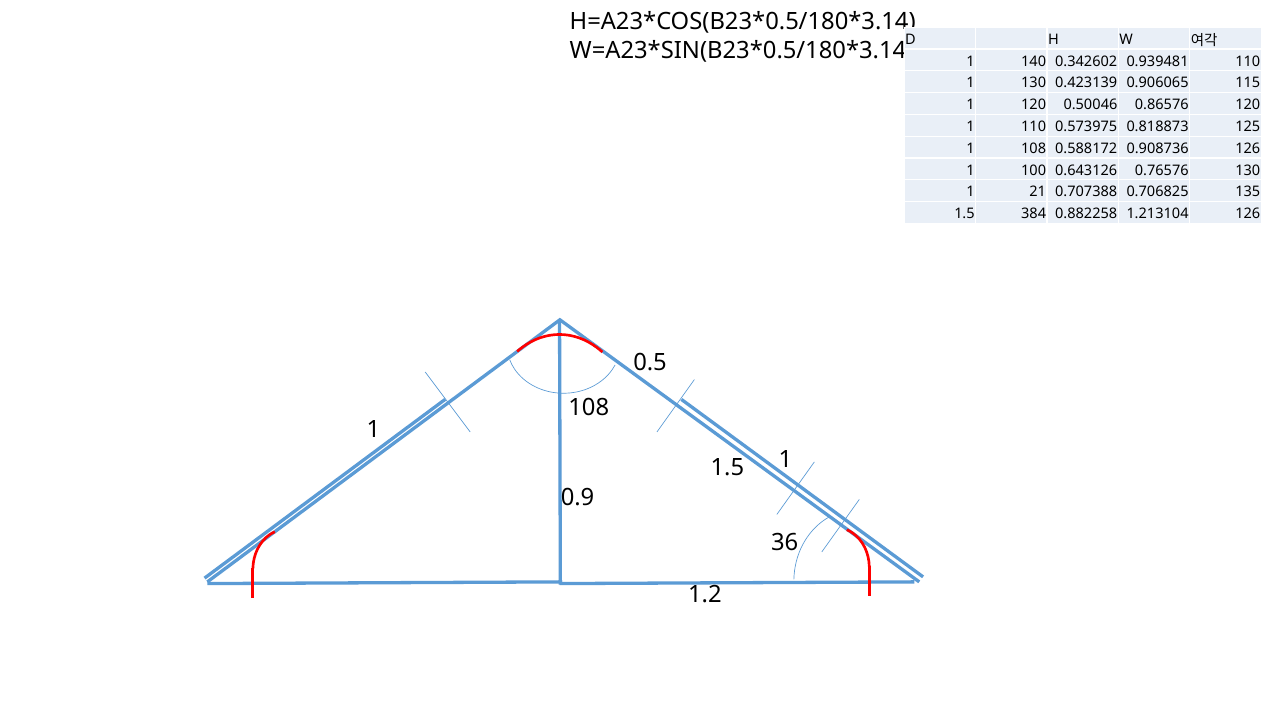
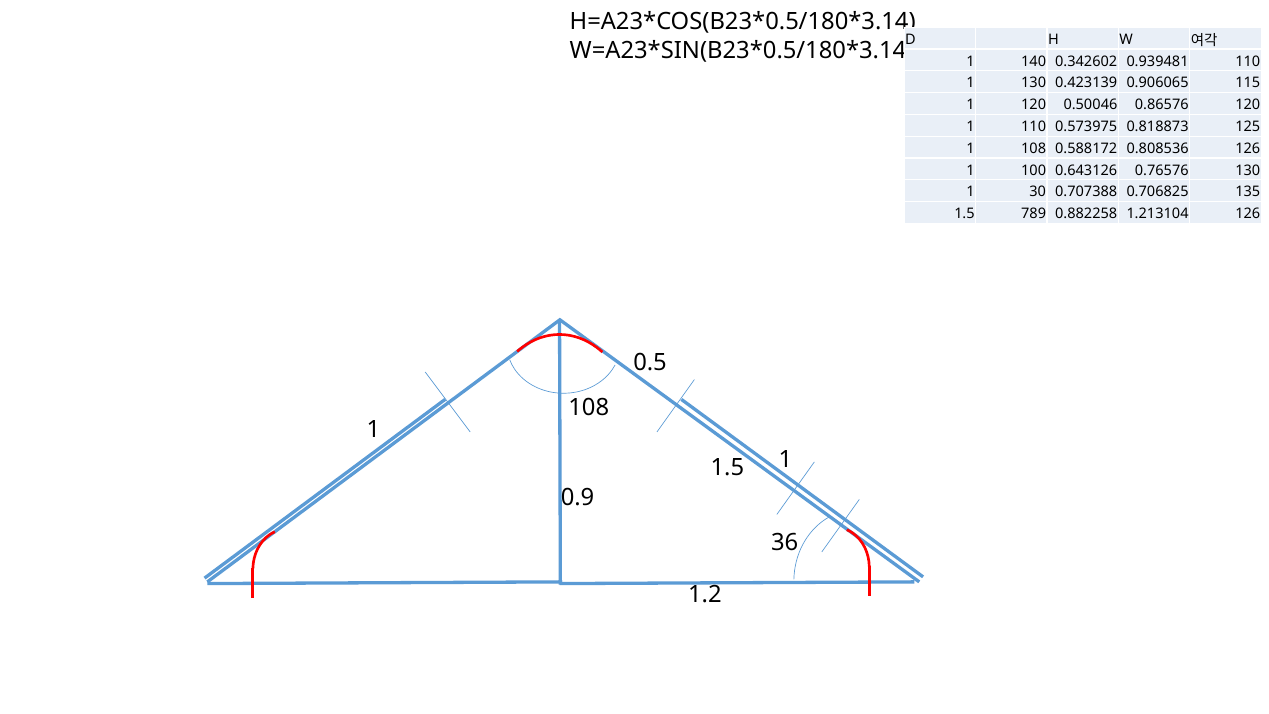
0.908736: 0.908736 -> 0.808536 (1158, 148)
21: 21 -> 30 (1038, 192)
384: 384 -> 789 (1034, 214)
